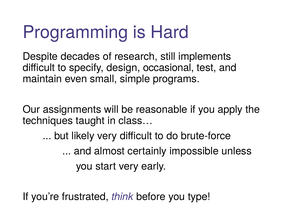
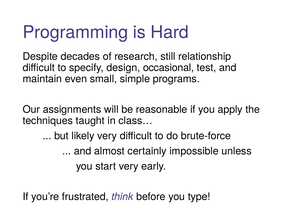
implements: implements -> relationship (205, 56)
